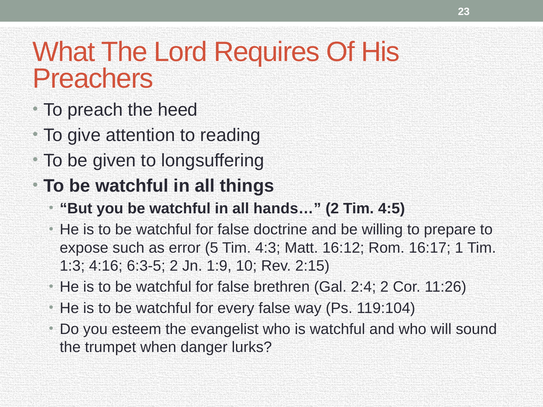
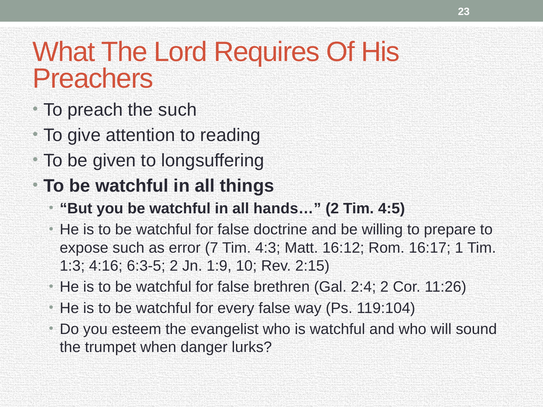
the heed: heed -> such (178, 110)
5: 5 -> 7 (212, 248)
